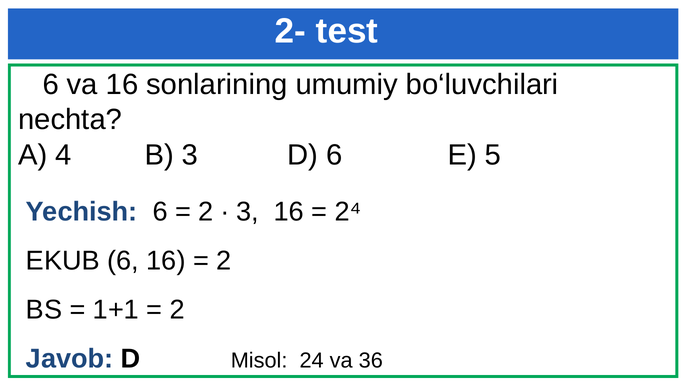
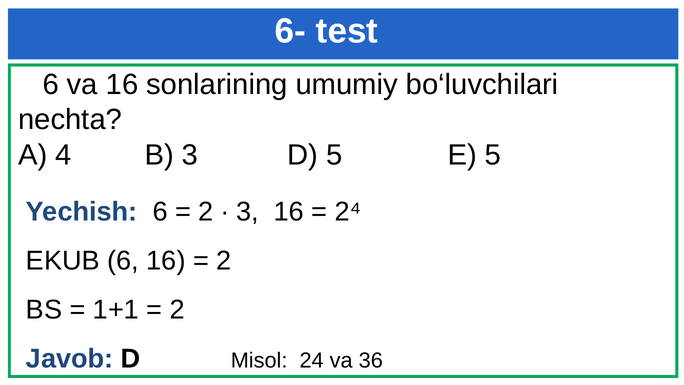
2-: 2- -> 6- (291, 31)
D 6: 6 -> 5 (334, 155)
